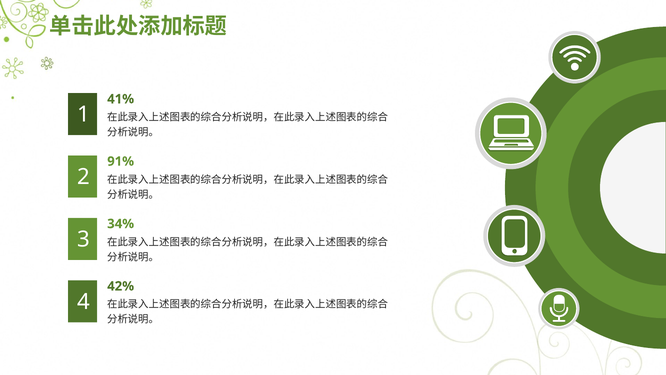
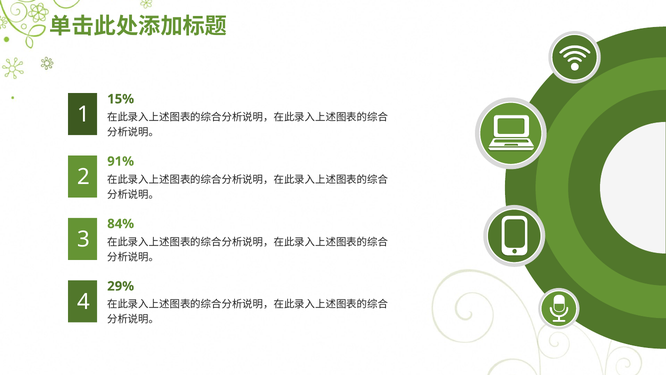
41%: 41% -> 15% (121, 99)
34%: 34% -> 84% (121, 224)
42%: 42% -> 29% (121, 286)
